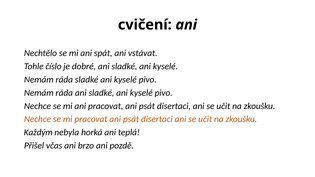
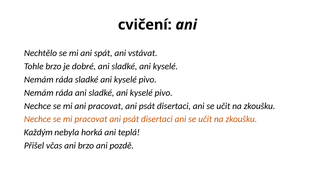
Tohle číslo: číslo -> brzo (53, 66)
